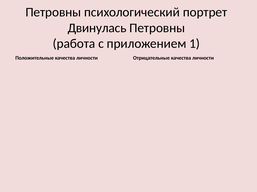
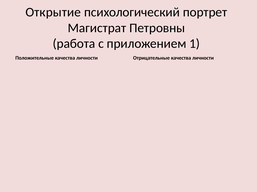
Петровны: Петровны -> Открытие (53, 12)
Двинулась: Двинулась -> Магистрат (97, 28)
